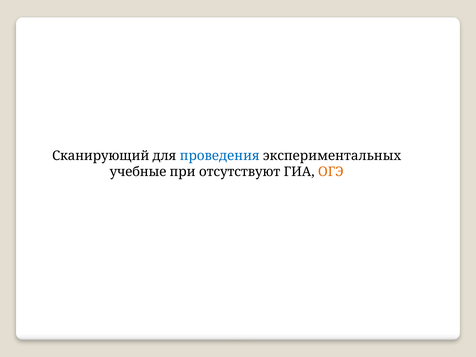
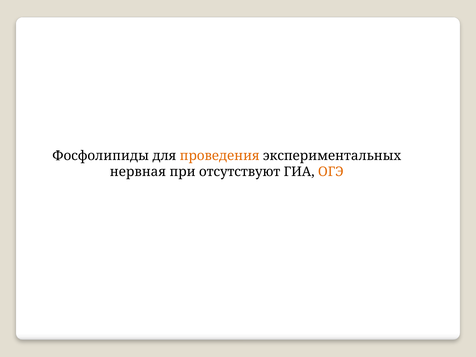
Сканирующий: Сканирующий -> Фосфолипиды (101, 156)
проведения colour: blue -> orange (220, 156)
учебные: учебные -> нервная (138, 172)
